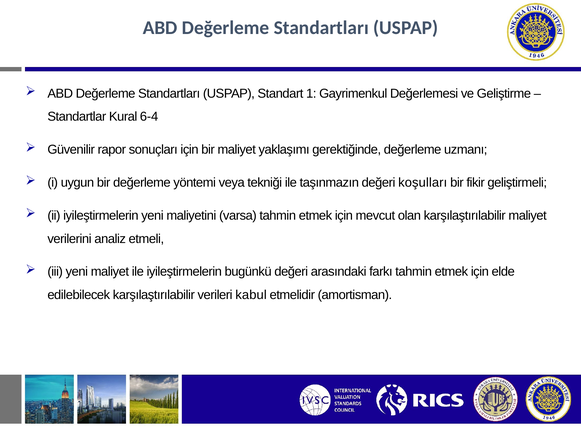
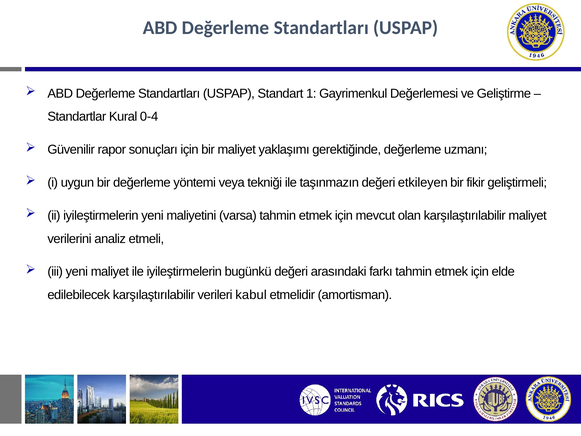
6-4: 6-4 -> 0-4 (149, 117)
koşulları: koşulları -> etkileyen (423, 182)
